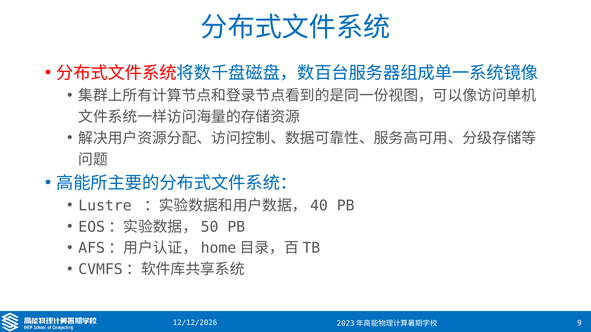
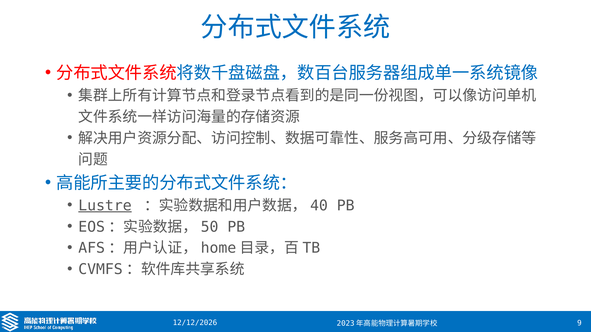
Lustre underline: none -> present (105, 206)
